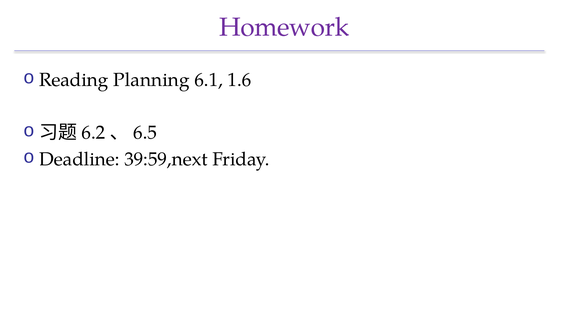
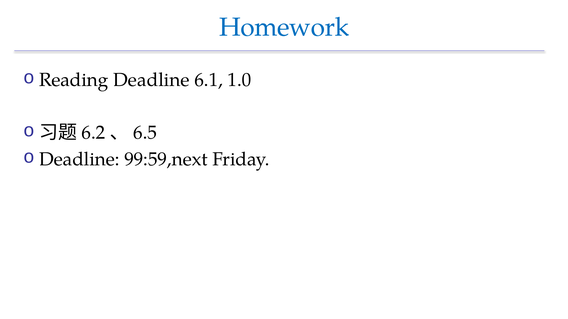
Homework colour: purple -> blue (284, 27)
Reading Planning: Planning -> Deadline (151, 80)
1.6: 1.6 -> 1.0 (239, 80)
39:59,next: 39:59,next -> 99:59,next (166, 159)
